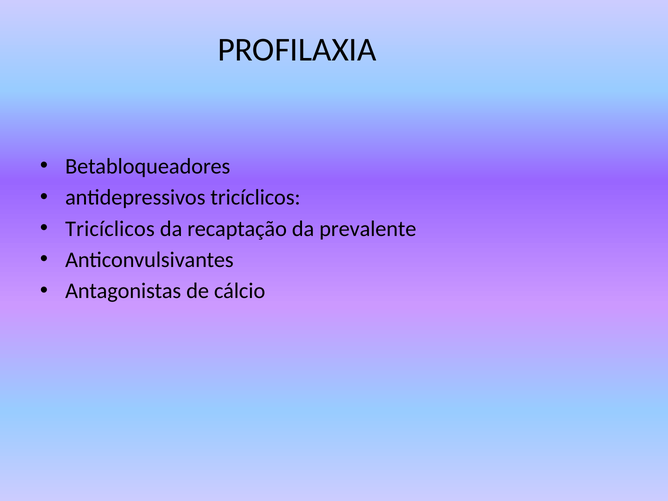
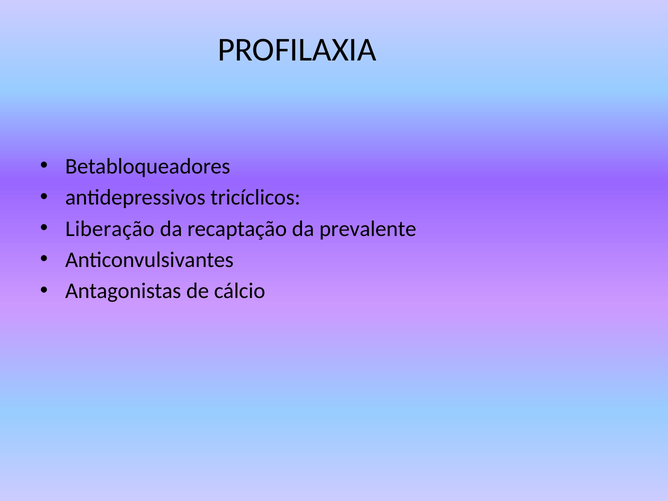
Tricíclicos: Tricíclicos -> Liberação (110, 229)
